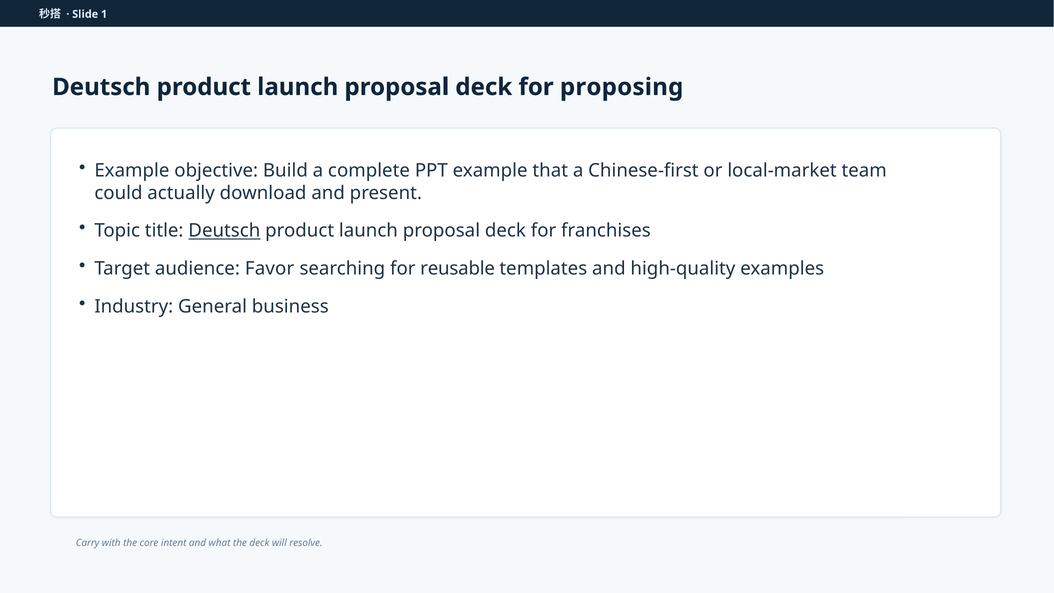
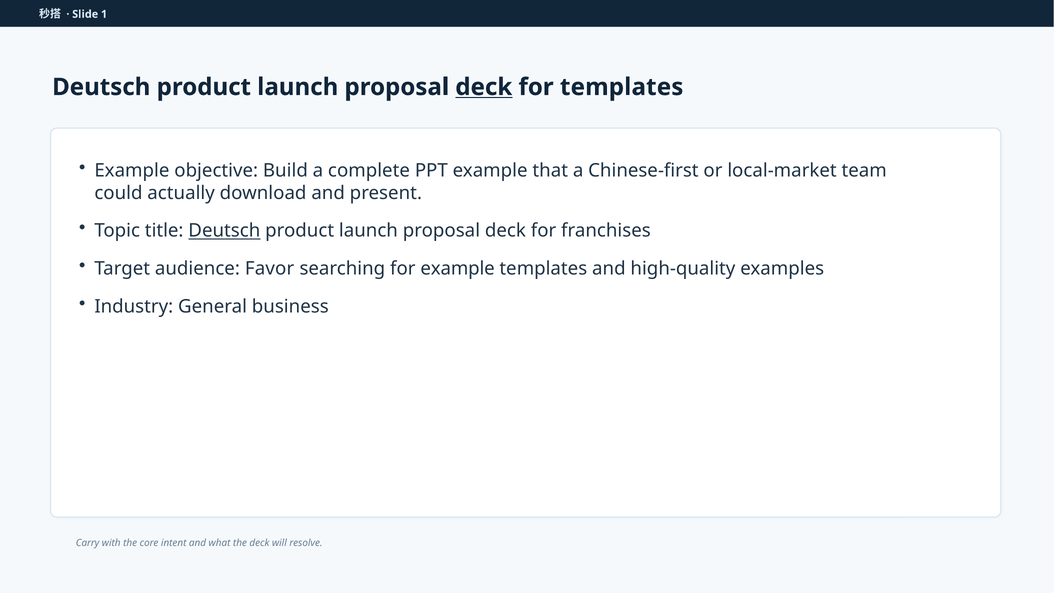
deck underline: none -> present (484, 87)
for proposing: proposing -> templates (622, 87)
for reusable: reusable -> example (458, 269)
